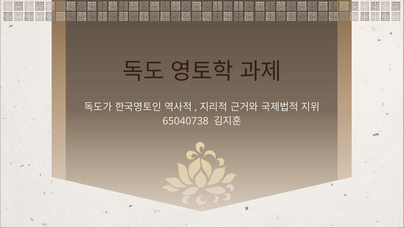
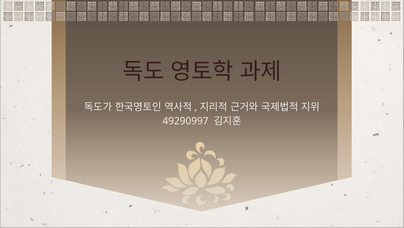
65040738: 65040738 -> 49290997 (186, 121)
